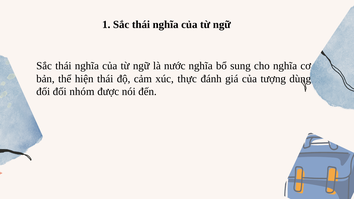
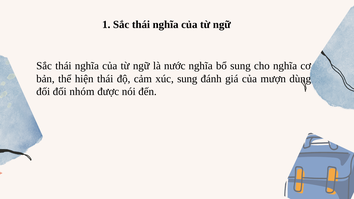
xúc thực: thực -> sung (187, 79)
tượng: tượng -> mượn (273, 79)
